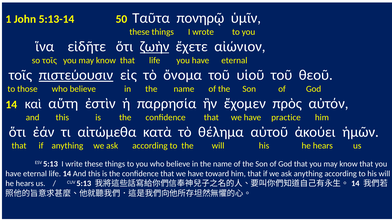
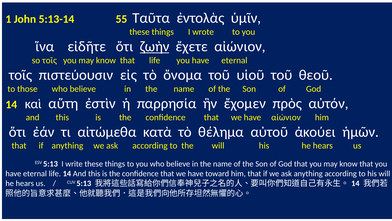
50: 50 -> 55 (121, 19)
πονηρῷ: πονηρῷ -> ἐντολὰς (200, 18)
πιστεύουσιν underline: present -> none (76, 75)
have practice: practice -> αἰώνιον (286, 117)
